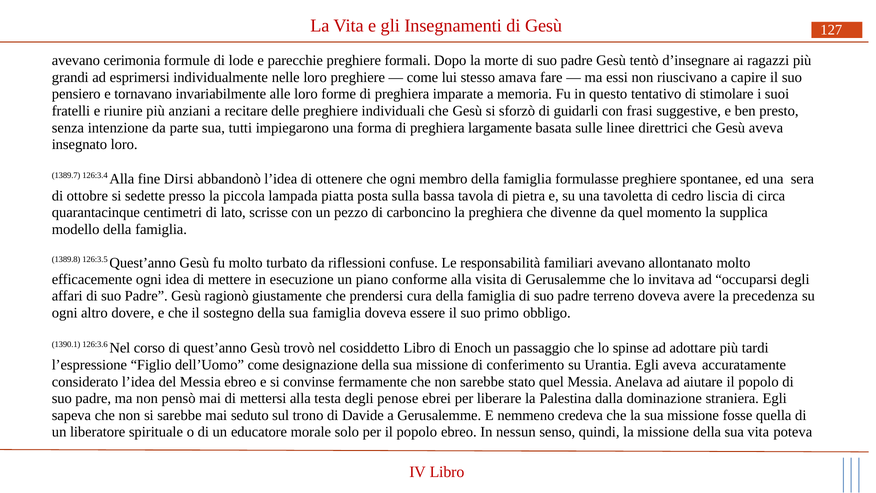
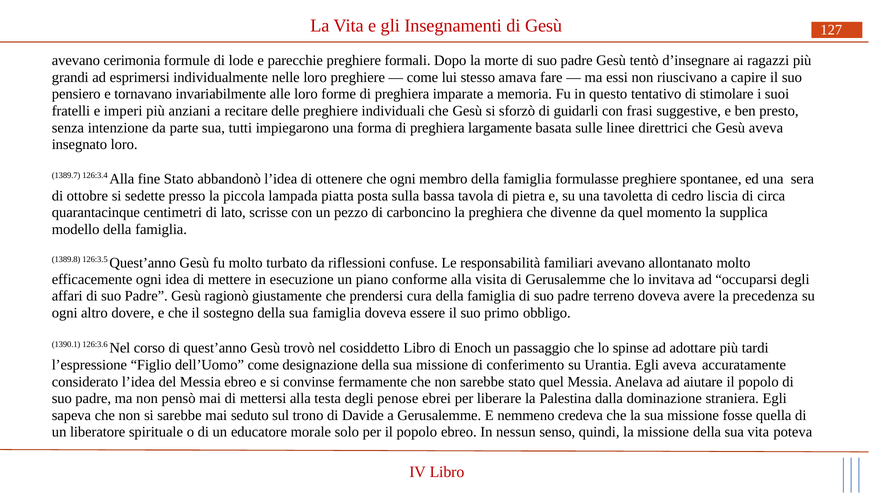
riunire: riunire -> imperi (123, 111)
fine Dirsi: Dirsi -> Stato (179, 179)
